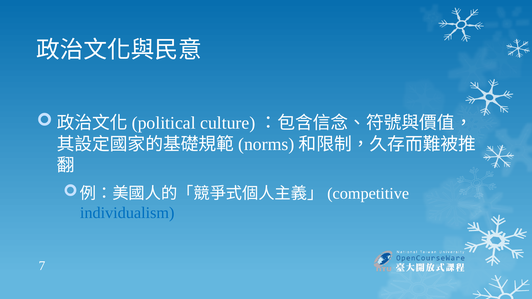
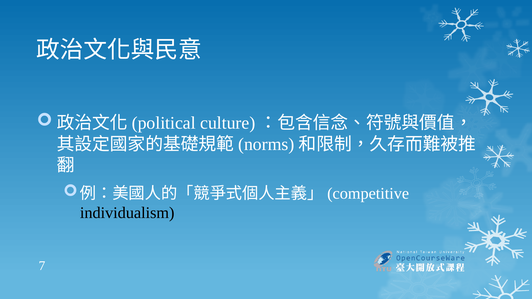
individualism colour: blue -> black (127, 213)
